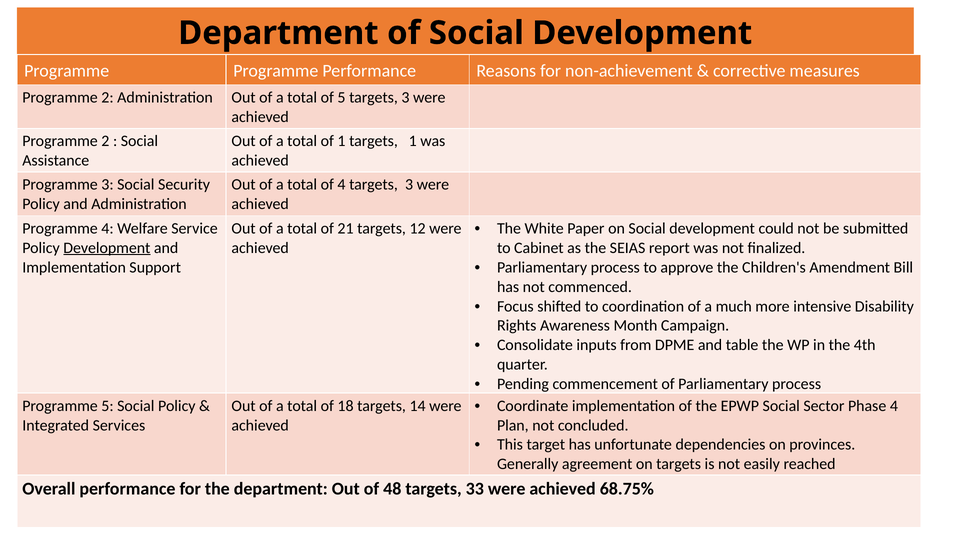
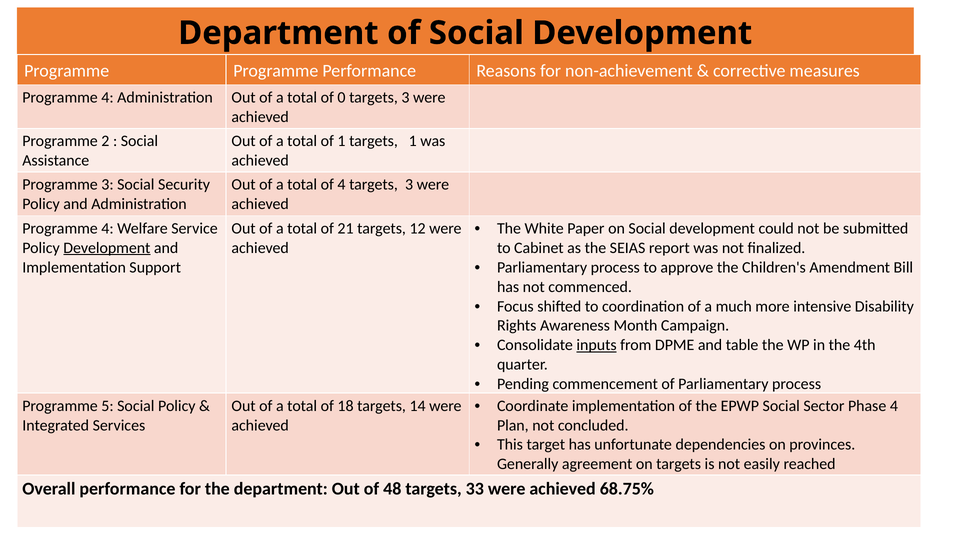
2: 2 -> 4 (107, 97)
of 5: 5 -> 0 (342, 97)
inputs underline: none -> present (597, 345)
